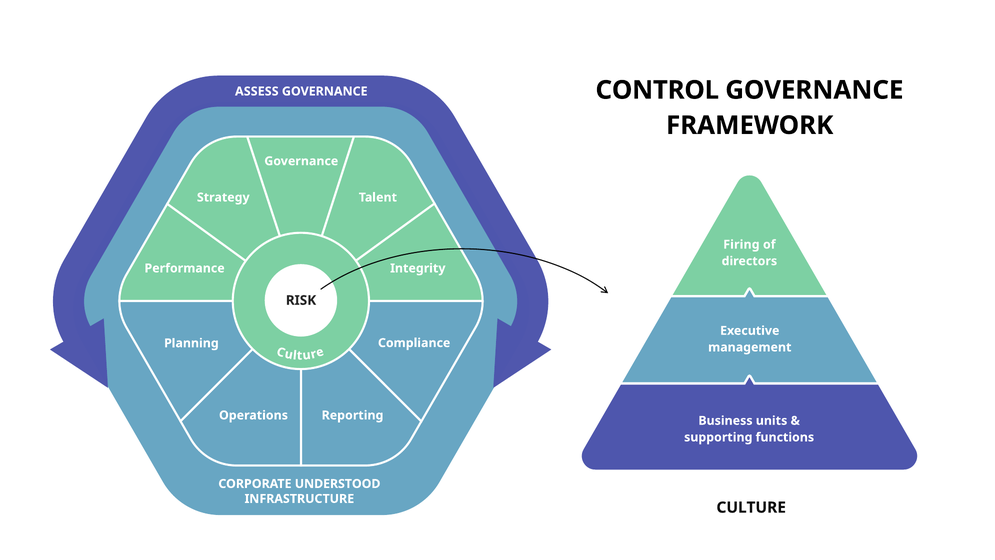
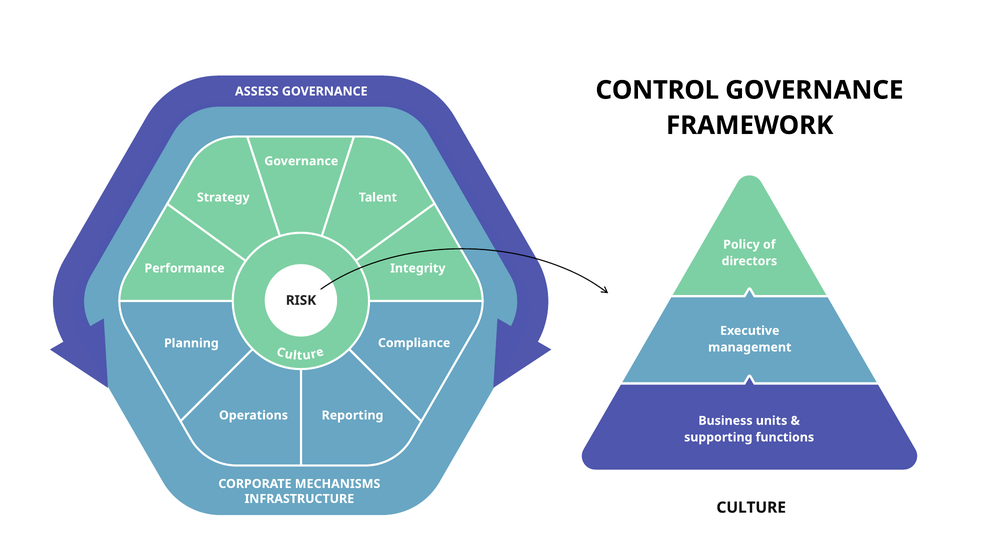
Firing: Firing -> Policy (741, 244)
UNDERSTOOD: UNDERSTOOD -> MECHANISMS (338, 484)
